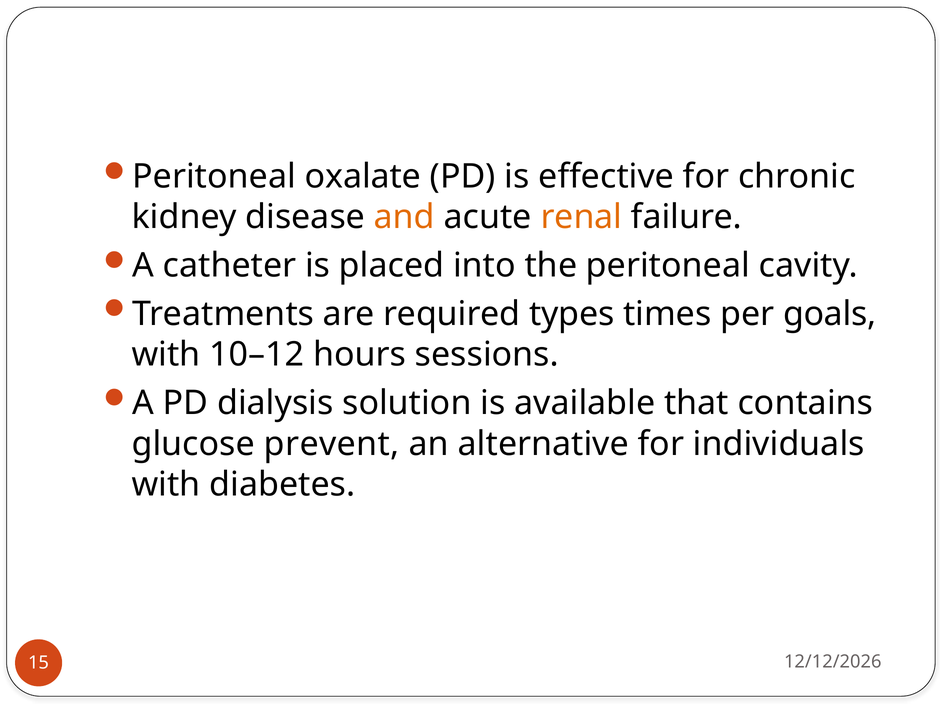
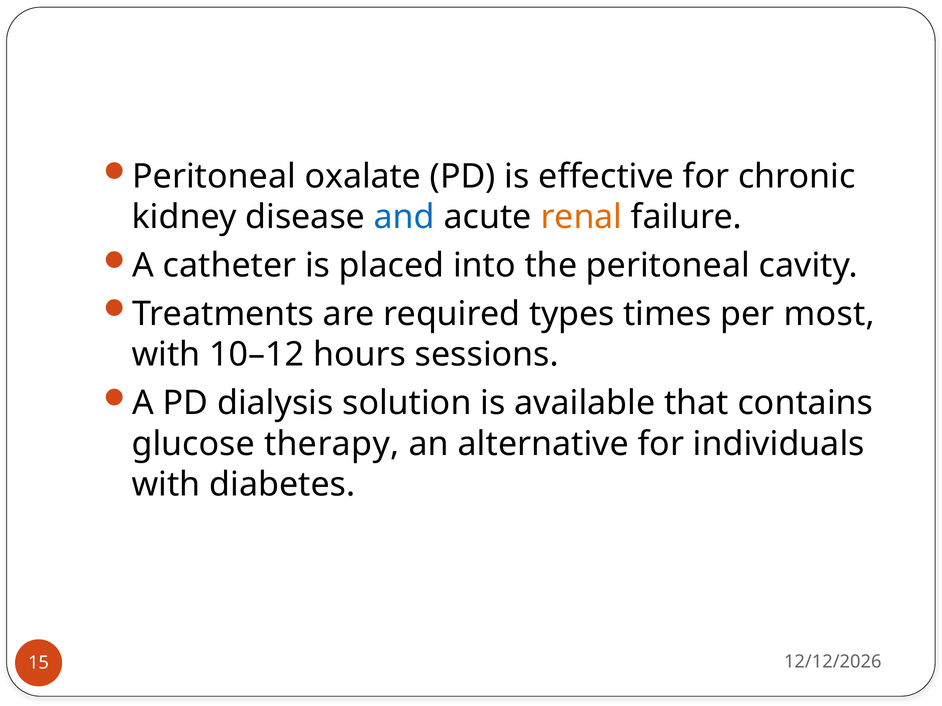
and colour: orange -> blue (404, 217)
goals: goals -> most (829, 314)
prevent: prevent -> therapy (332, 444)
